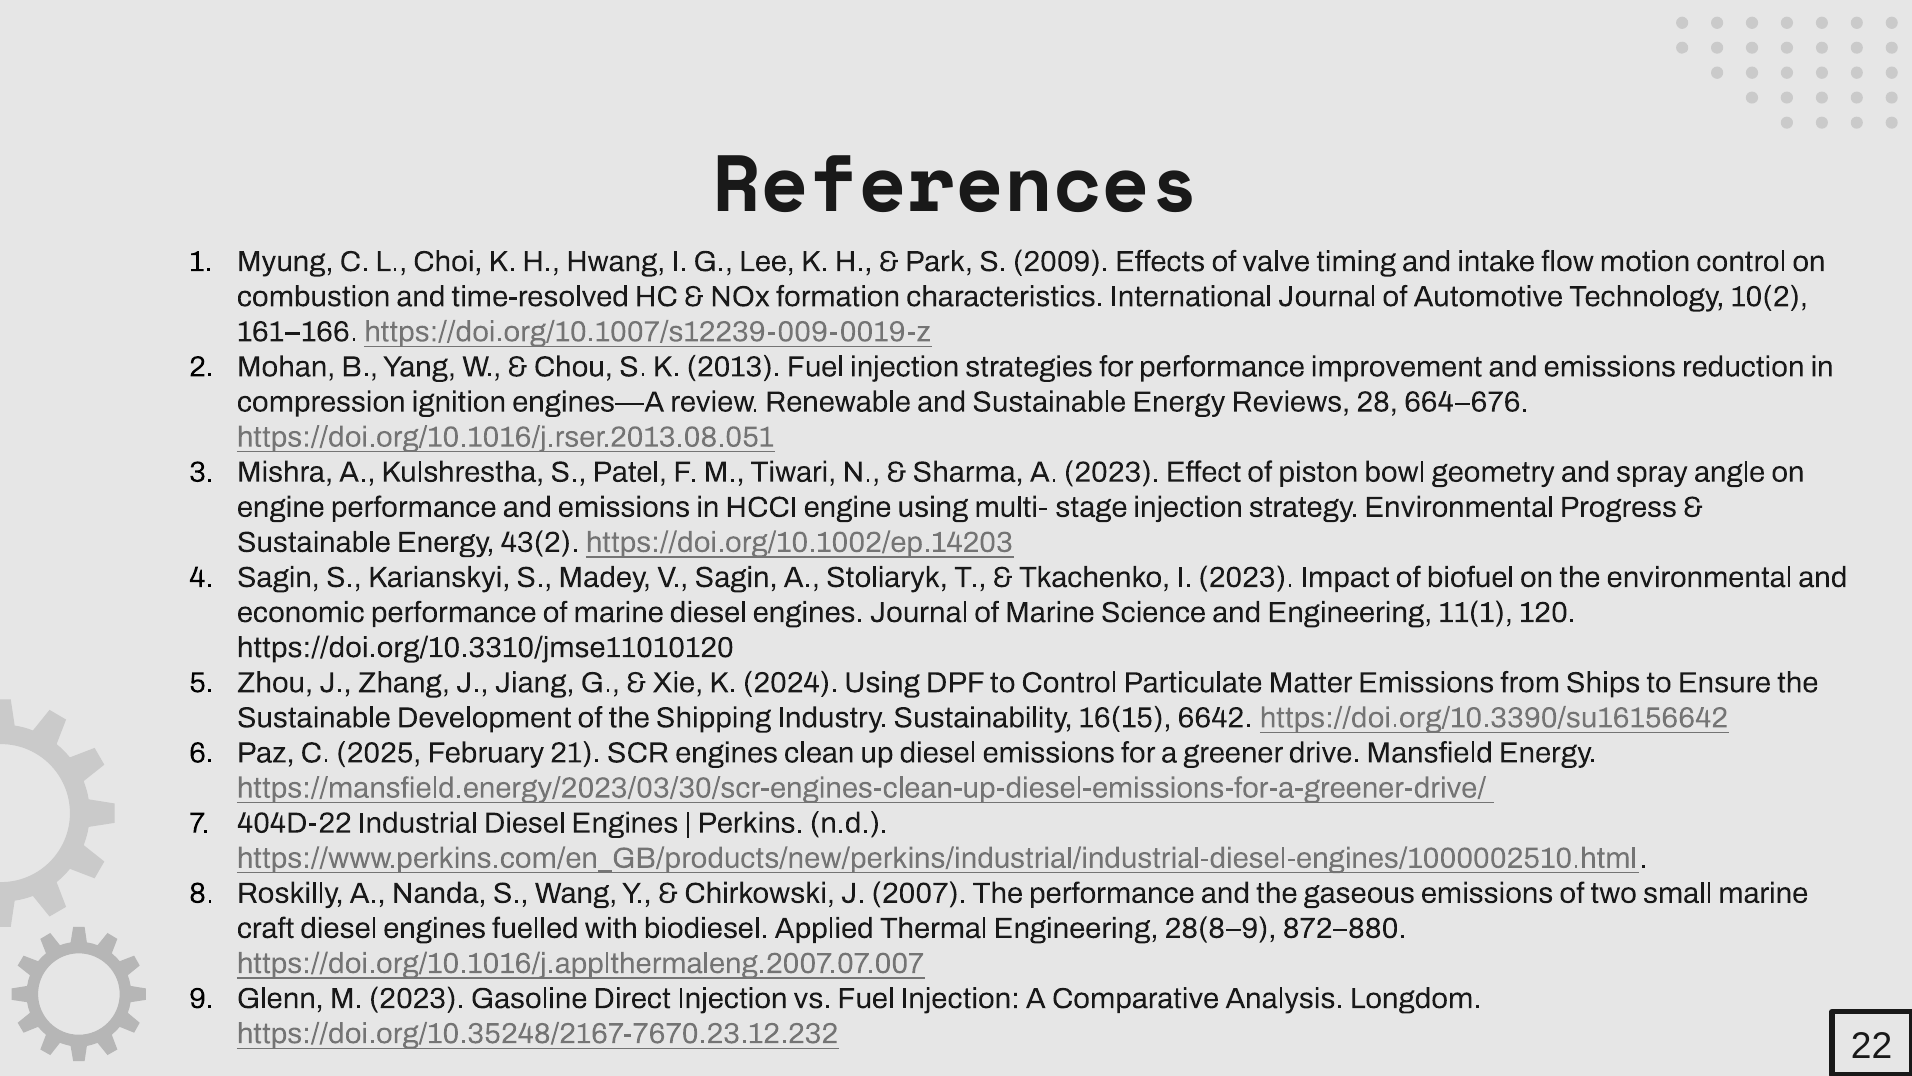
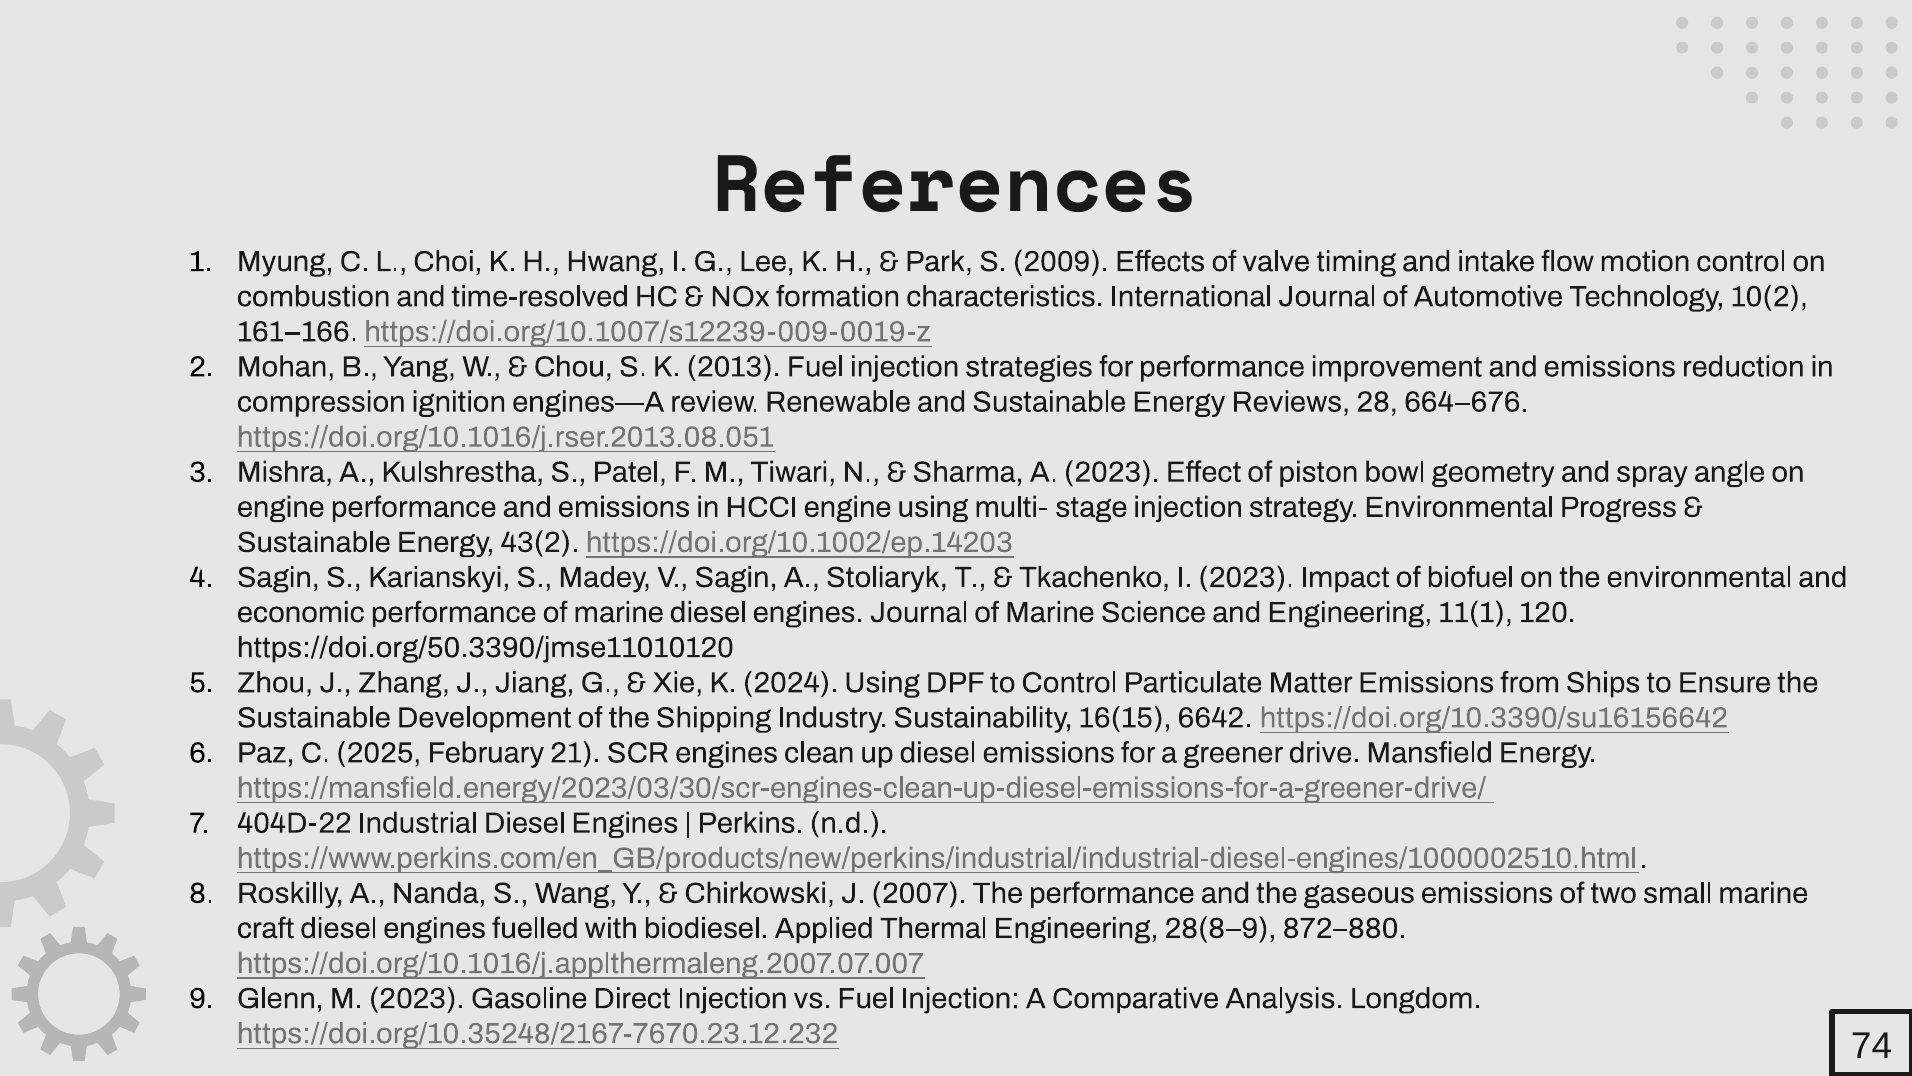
https://doi.org/10.3310/jmse11010120: https://doi.org/10.3310/jmse11010120 -> https://doi.org/50.3390/jmse11010120 (485, 647)
22: 22 -> 74 (1872, 1046)
